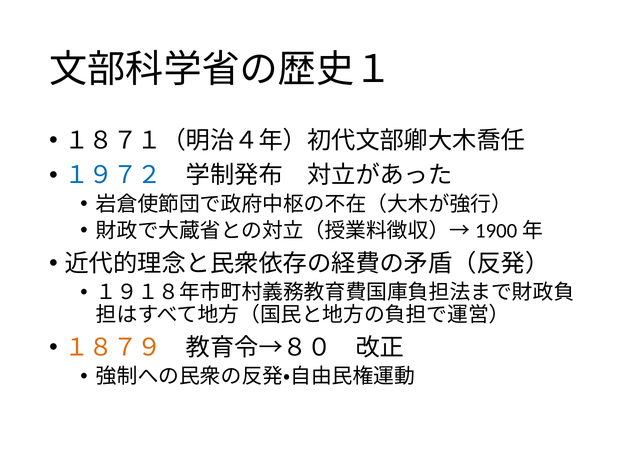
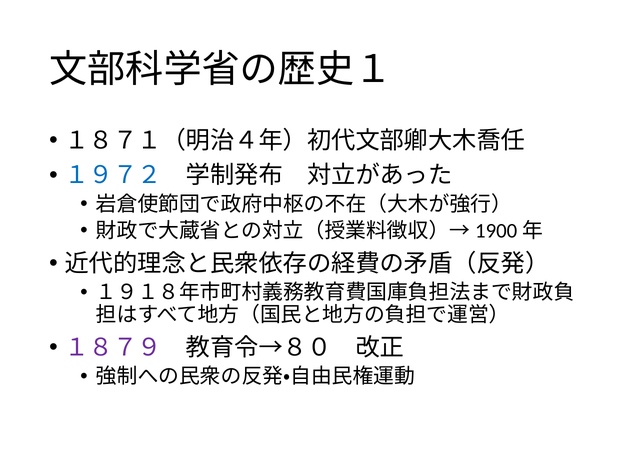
１８７９ colour: orange -> purple (113, 348)
